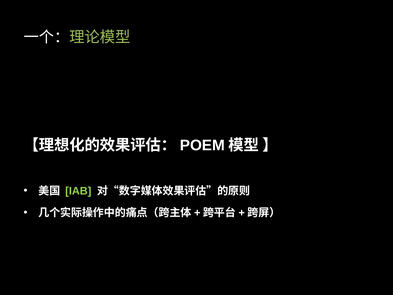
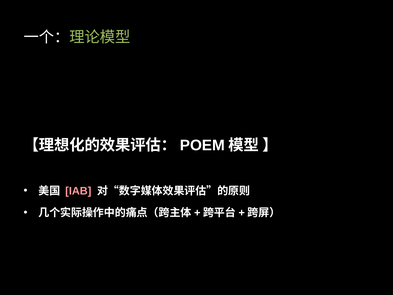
IAB colour: light green -> pink (78, 191)
